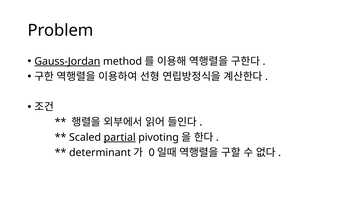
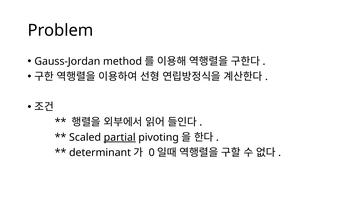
Gauss-Jordan underline: present -> none (67, 61)
